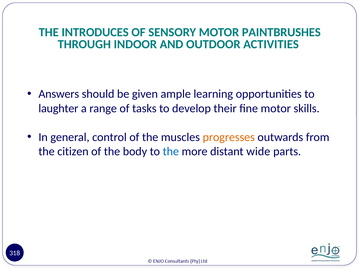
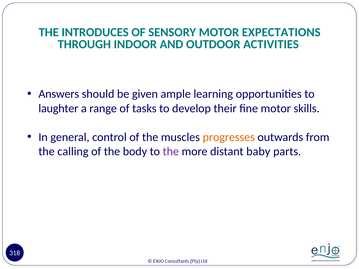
PAINTBRUSHES: PAINTBRUSHES -> EXPECTATIONS (281, 32)
citizen: citizen -> calling (73, 152)
the colour: blue -> purple (171, 152)
wide: wide -> baby (258, 152)
